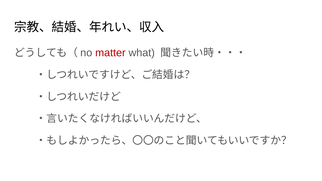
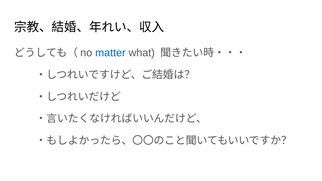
matter colour: red -> blue (110, 53)
